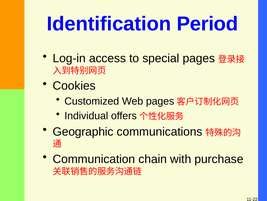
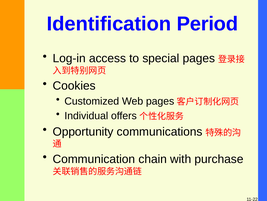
Geographic: Geographic -> Opportunity (83, 131)
